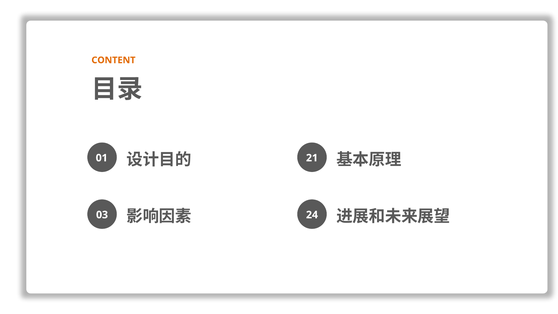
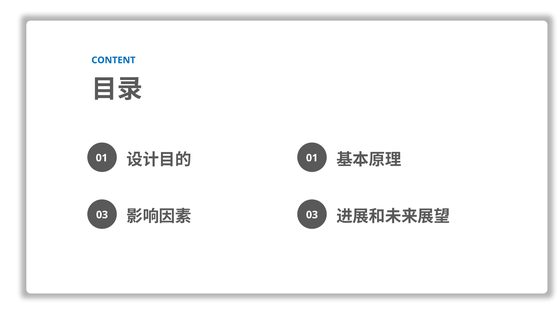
CONTENT colour: orange -> blue (113, 60)
21: 21 -> 01 (312, 158)
24: 24 -> 03 (312, 215)
